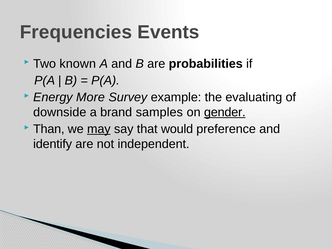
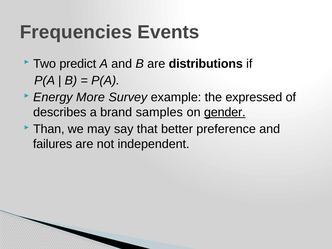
known: known -> predict (78, 64)
probabilities: probabilities -> distributions (206, 64)
evaluating: evaluating -> expressed (254, 97)
downside: downside -> describes (60, 112)
may underline: present -> none (99, 129)
would: would -> better (177, 129)
identify: identify -> failures (53, 144)
